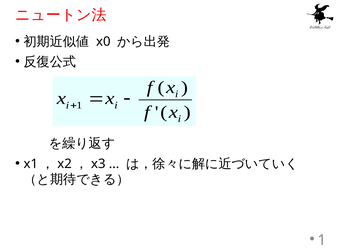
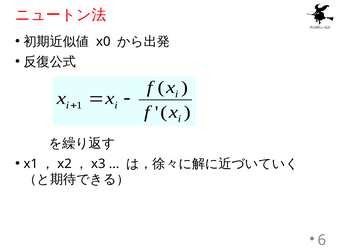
1: 1 -> 6 (322, 241)
